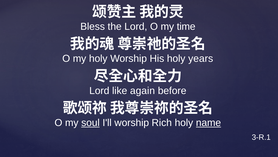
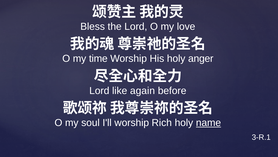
time: time -> love (186, 26)
my holy: holy -> time (98, 58)
years: years -> anger (201, 58)
soul underline: present -> none (90, 122)
